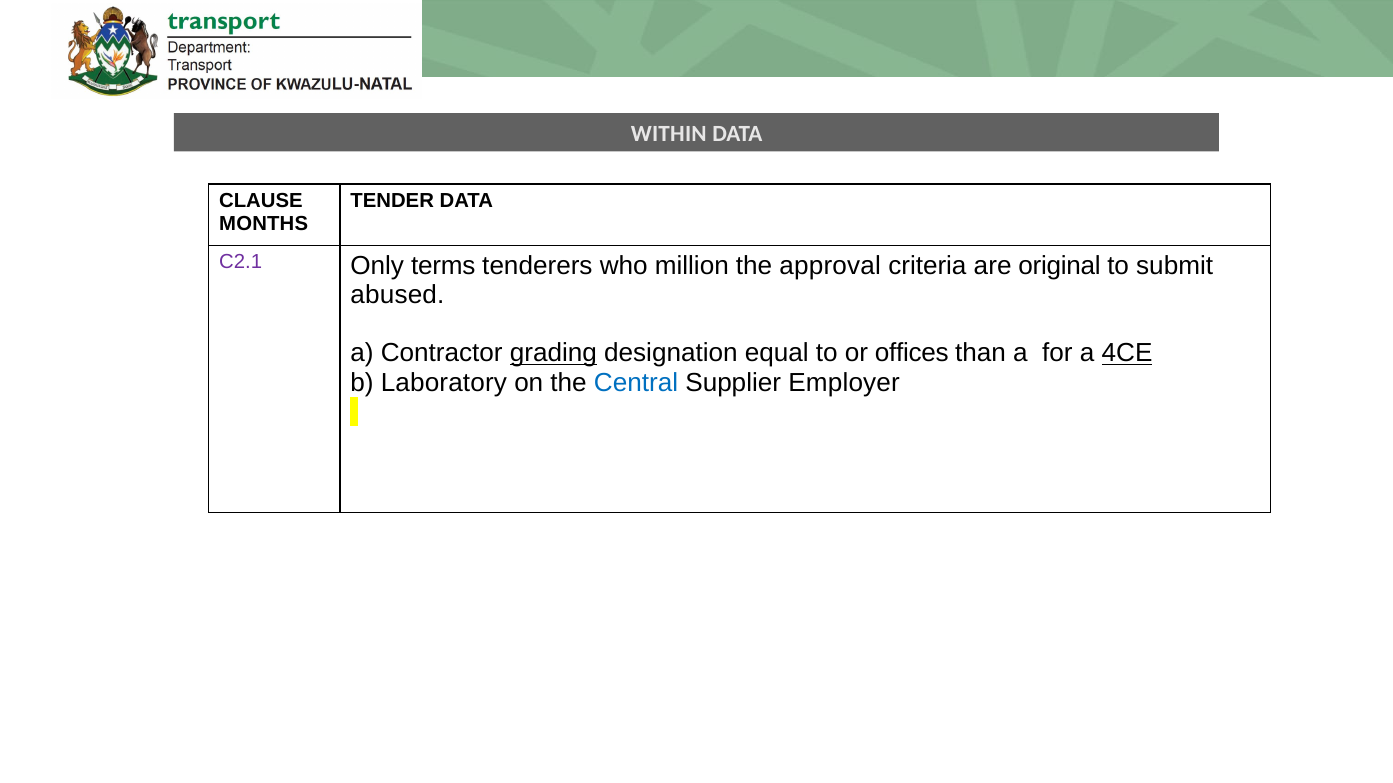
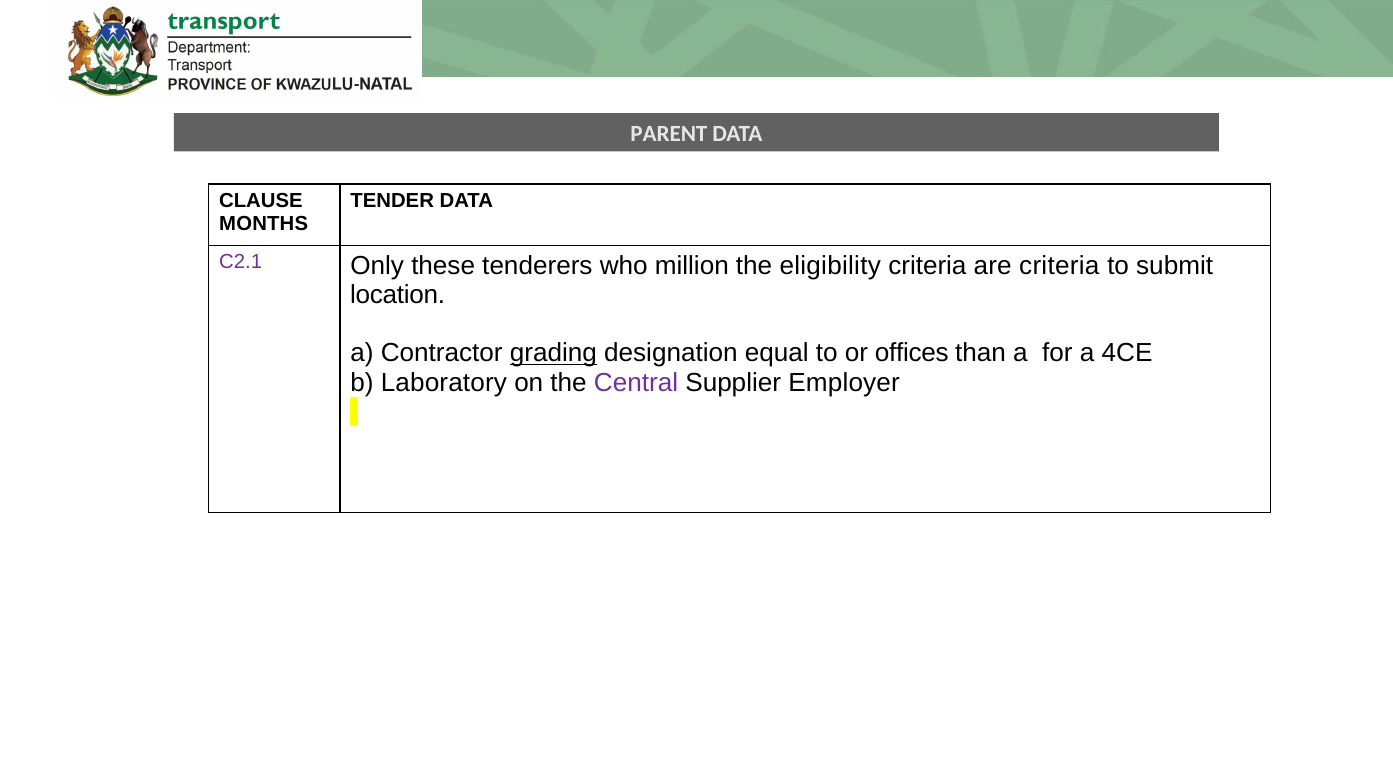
WITHIN: WITHIN -> PARENT (669, 134)
terms: terms -> these (443, 266)
approval: approval -> eligibility (830, 266)
are original: original -> criteria (1059, 266)
abused: abused -> location (398, 295)
4CE underline: present -> none (1127, 353)
Central colour: blue -> purple (636, 383)
